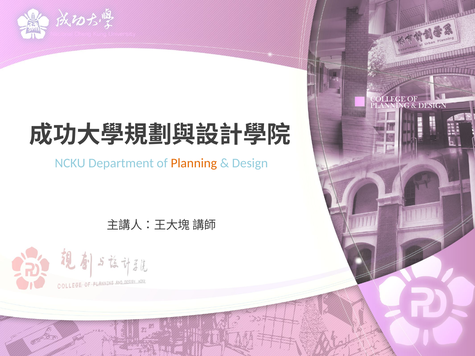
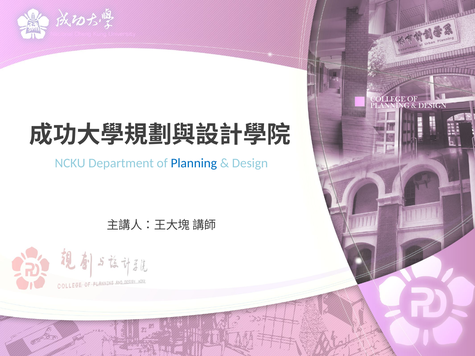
Planning colour: orange -> blue (194, 163)
